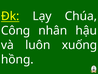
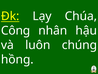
xuống: xuống -> chúng (79, 45)
